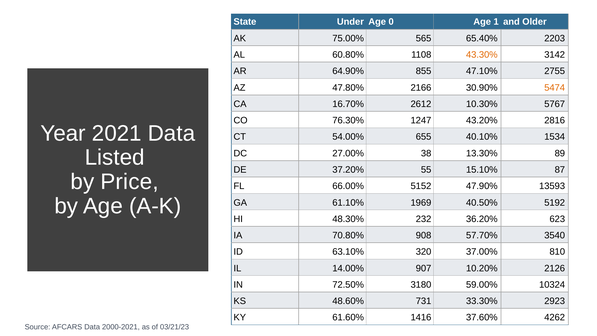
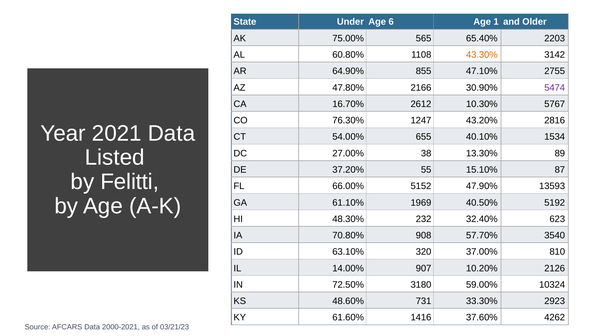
0: 0 -> 6 (391, 22)
5474 colour: orange -> purple (555, 88)
Price: Price -> Felitti (130, 182)
36.20%: 36.20% -> 32.40% (482, 219)
